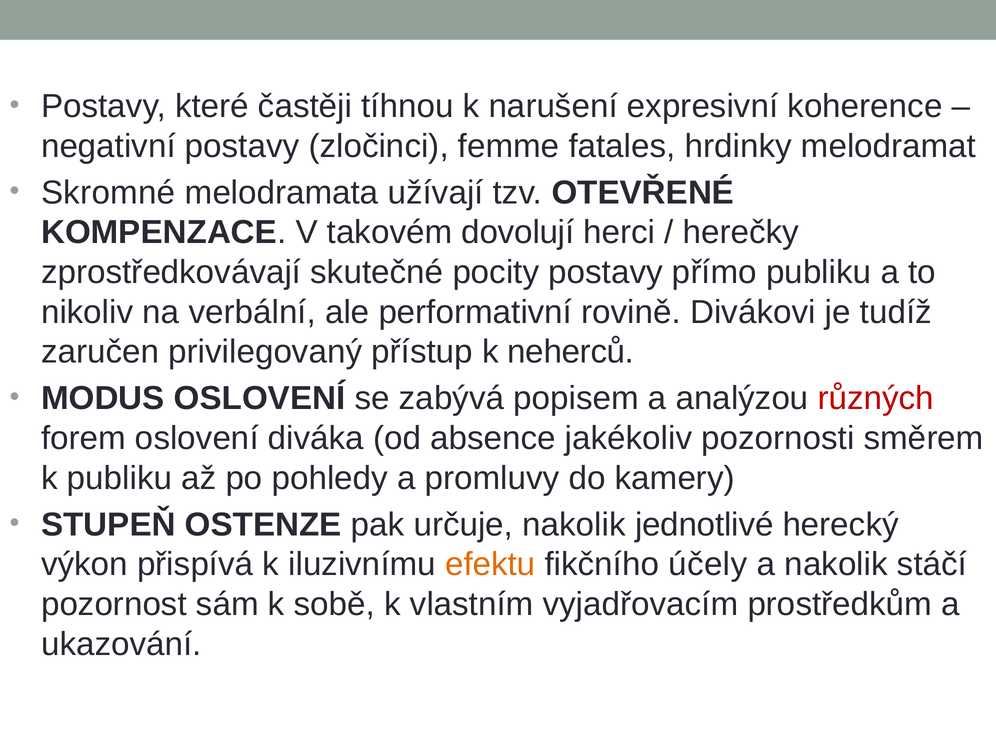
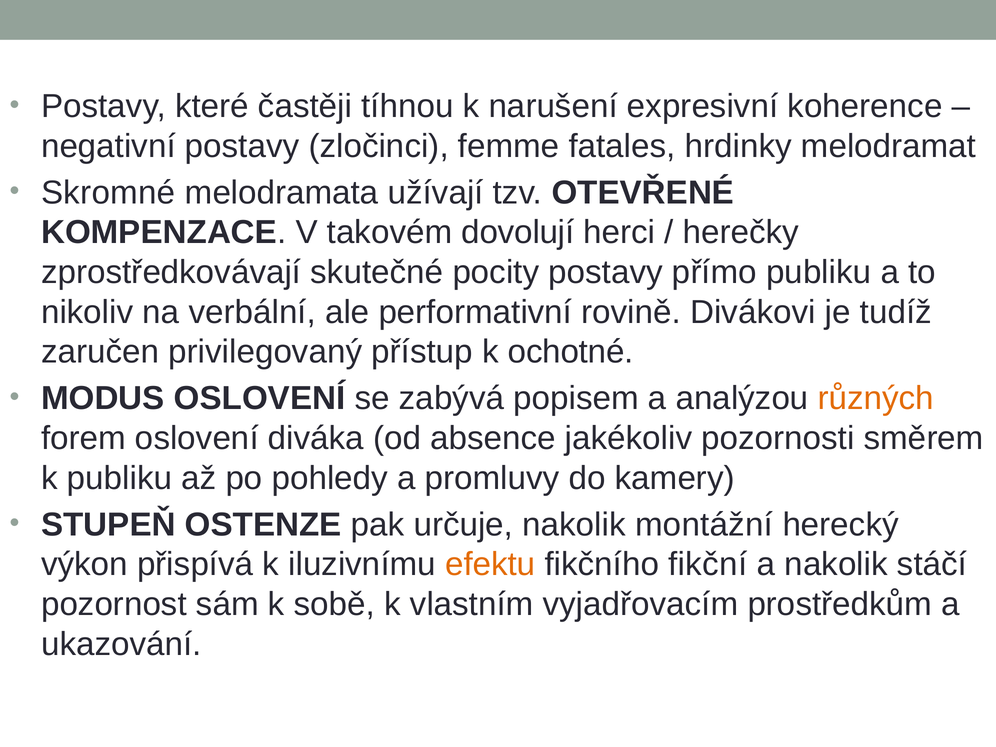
neherců: neherců -> ochotné (571, 352)
různých colour: red -> orange (876, 398)
jednotlivé: jednotlivé -> montážní (704, 525)
účely: účely -> fikční (708, 564)
